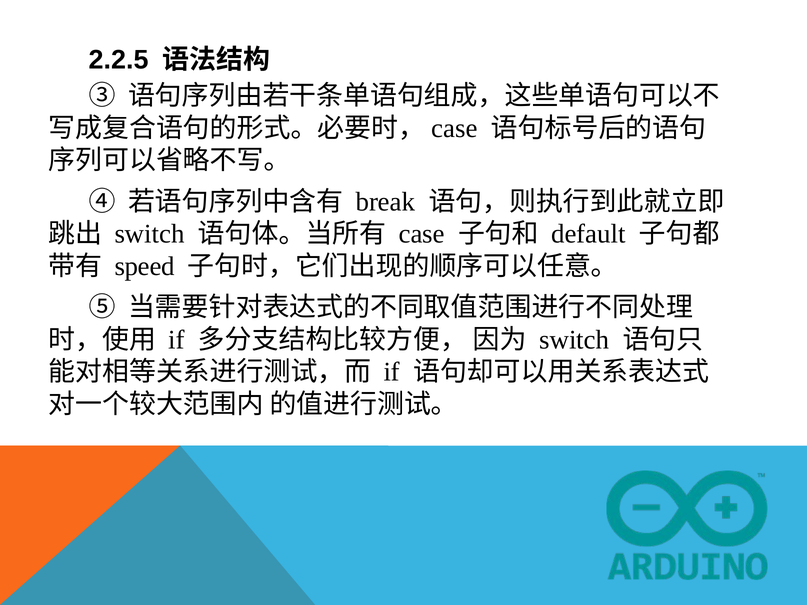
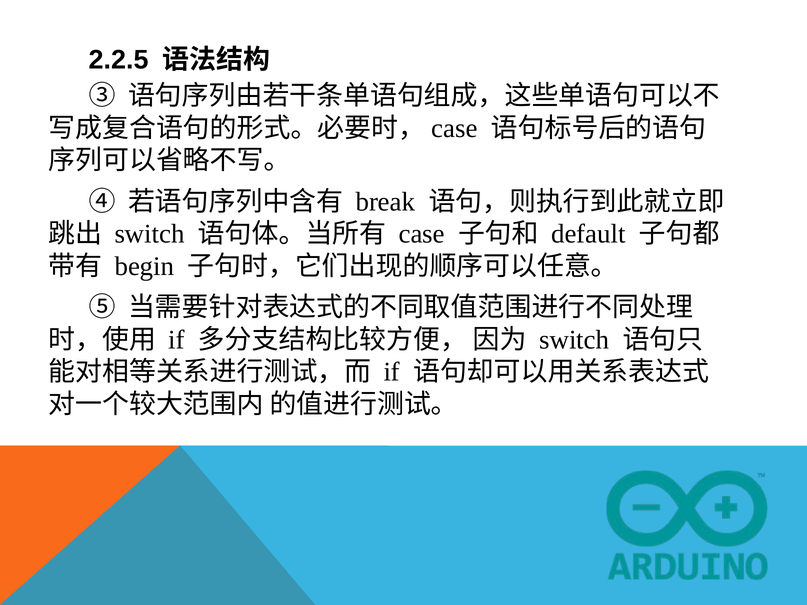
speed: speed -> begin (144, 266)
